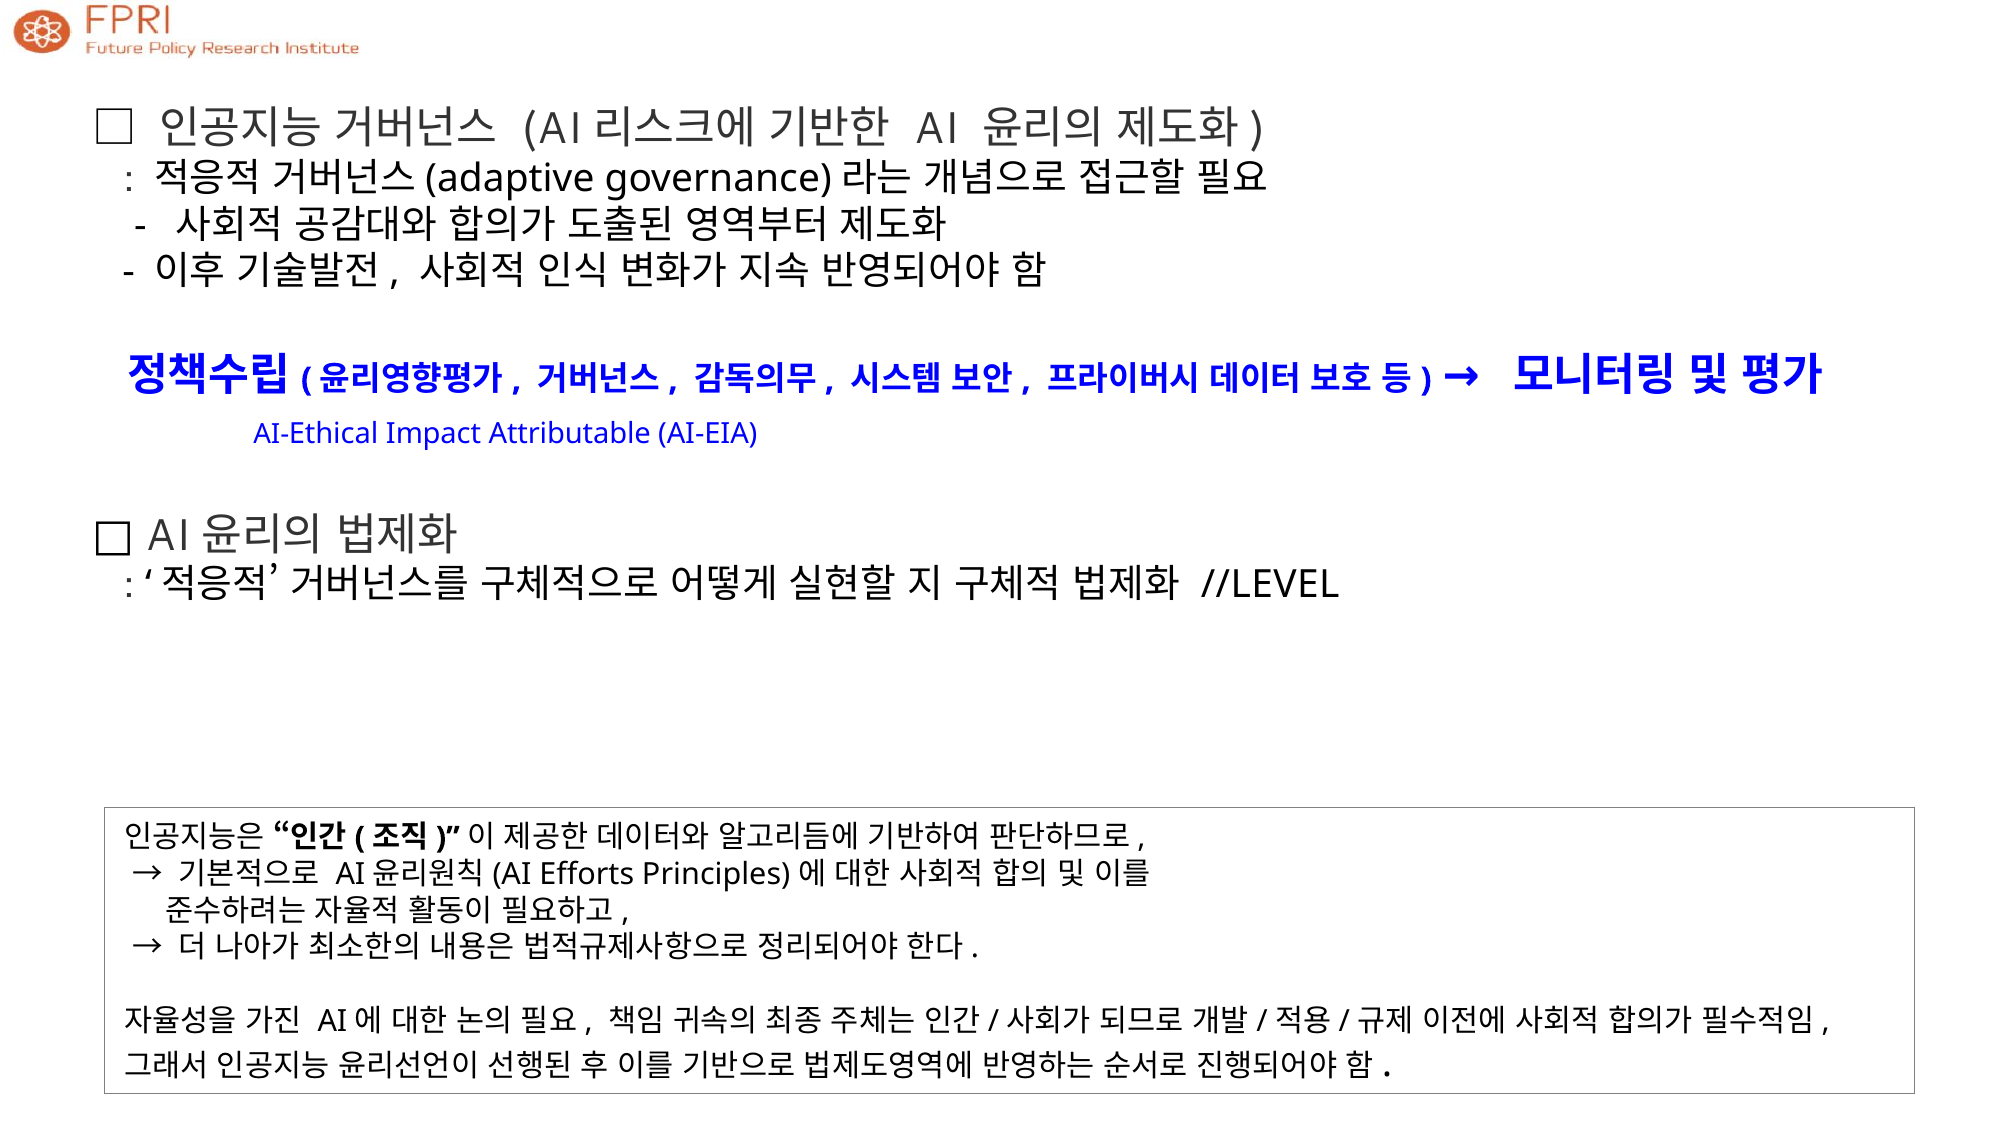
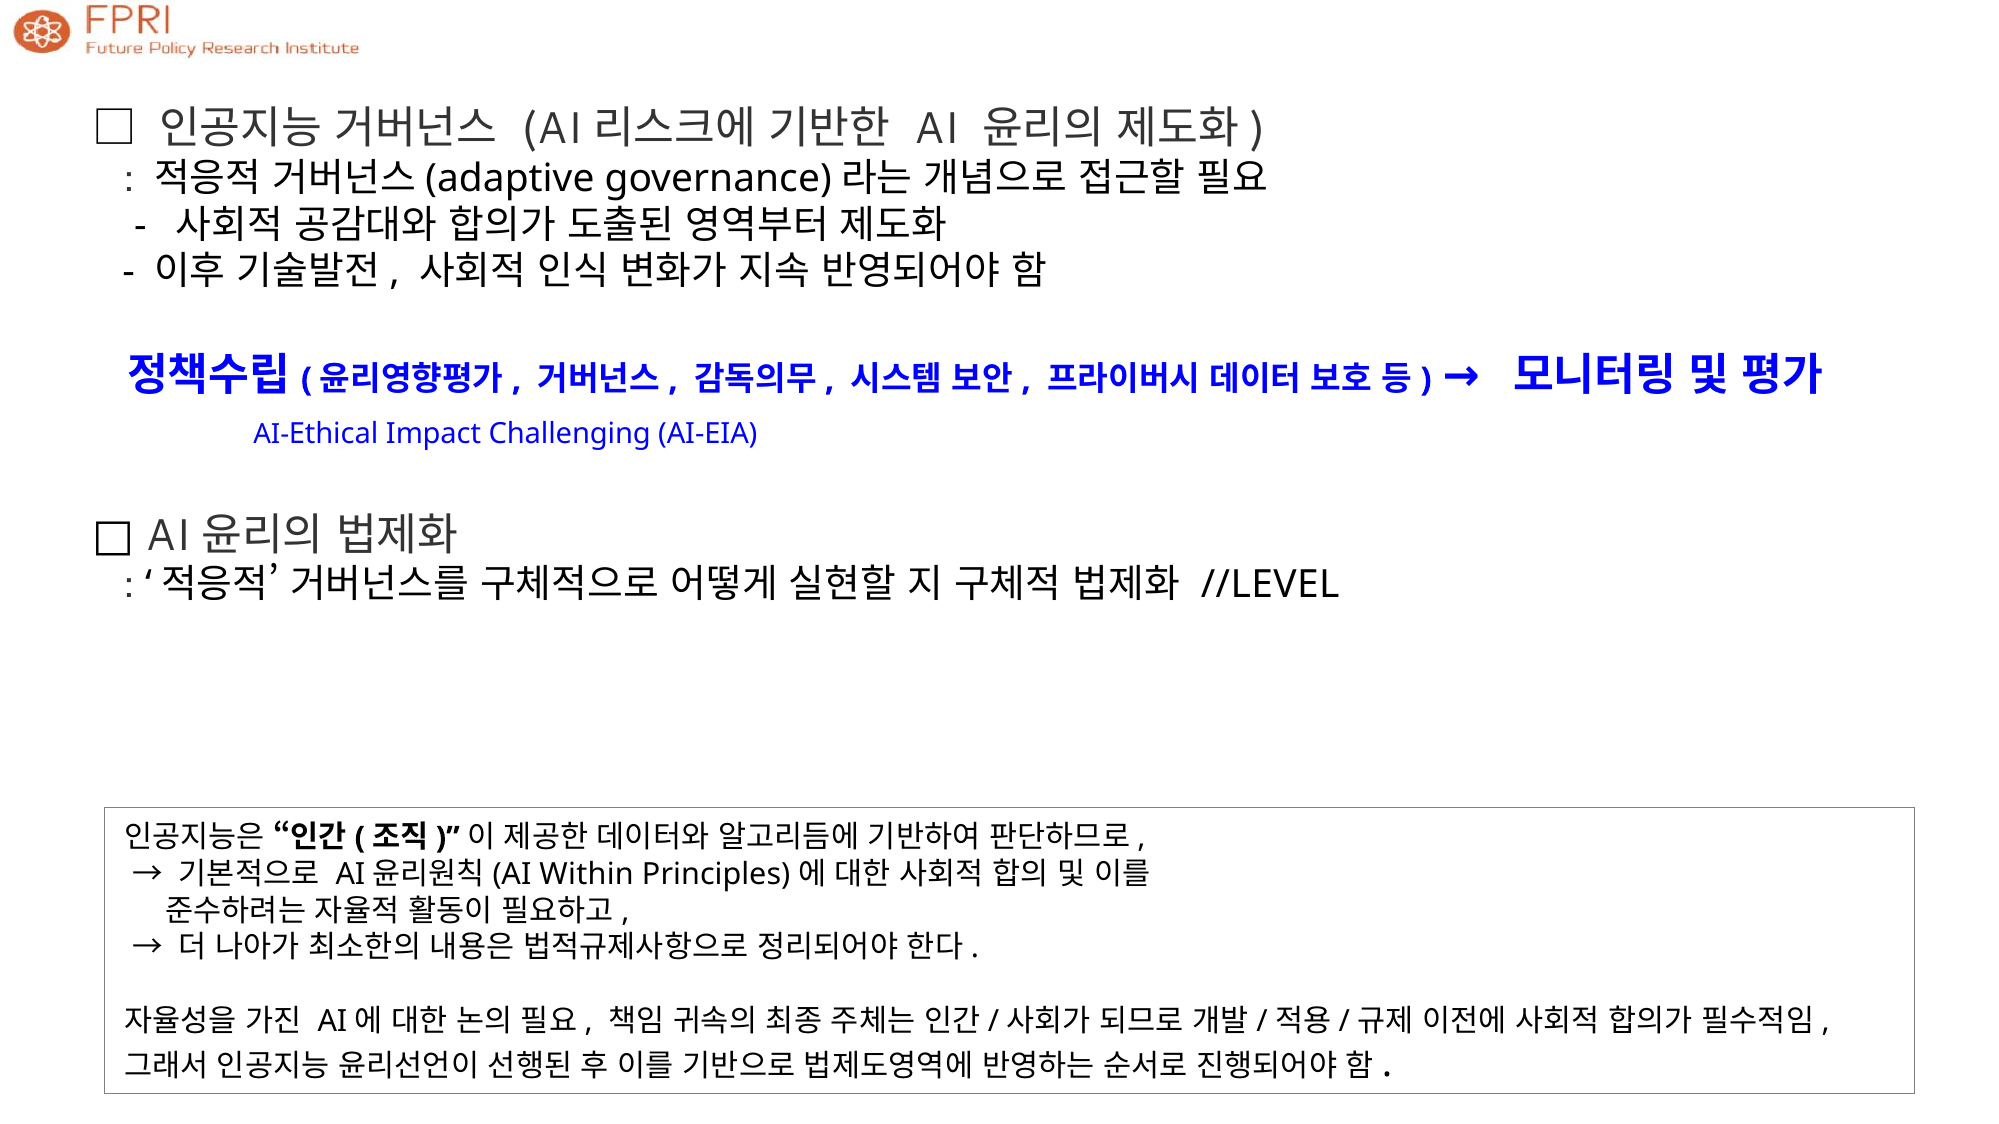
Attributable: Attributable -> Challenging (570, 434)
Efforts: Efforts -> Within (587, 875)
